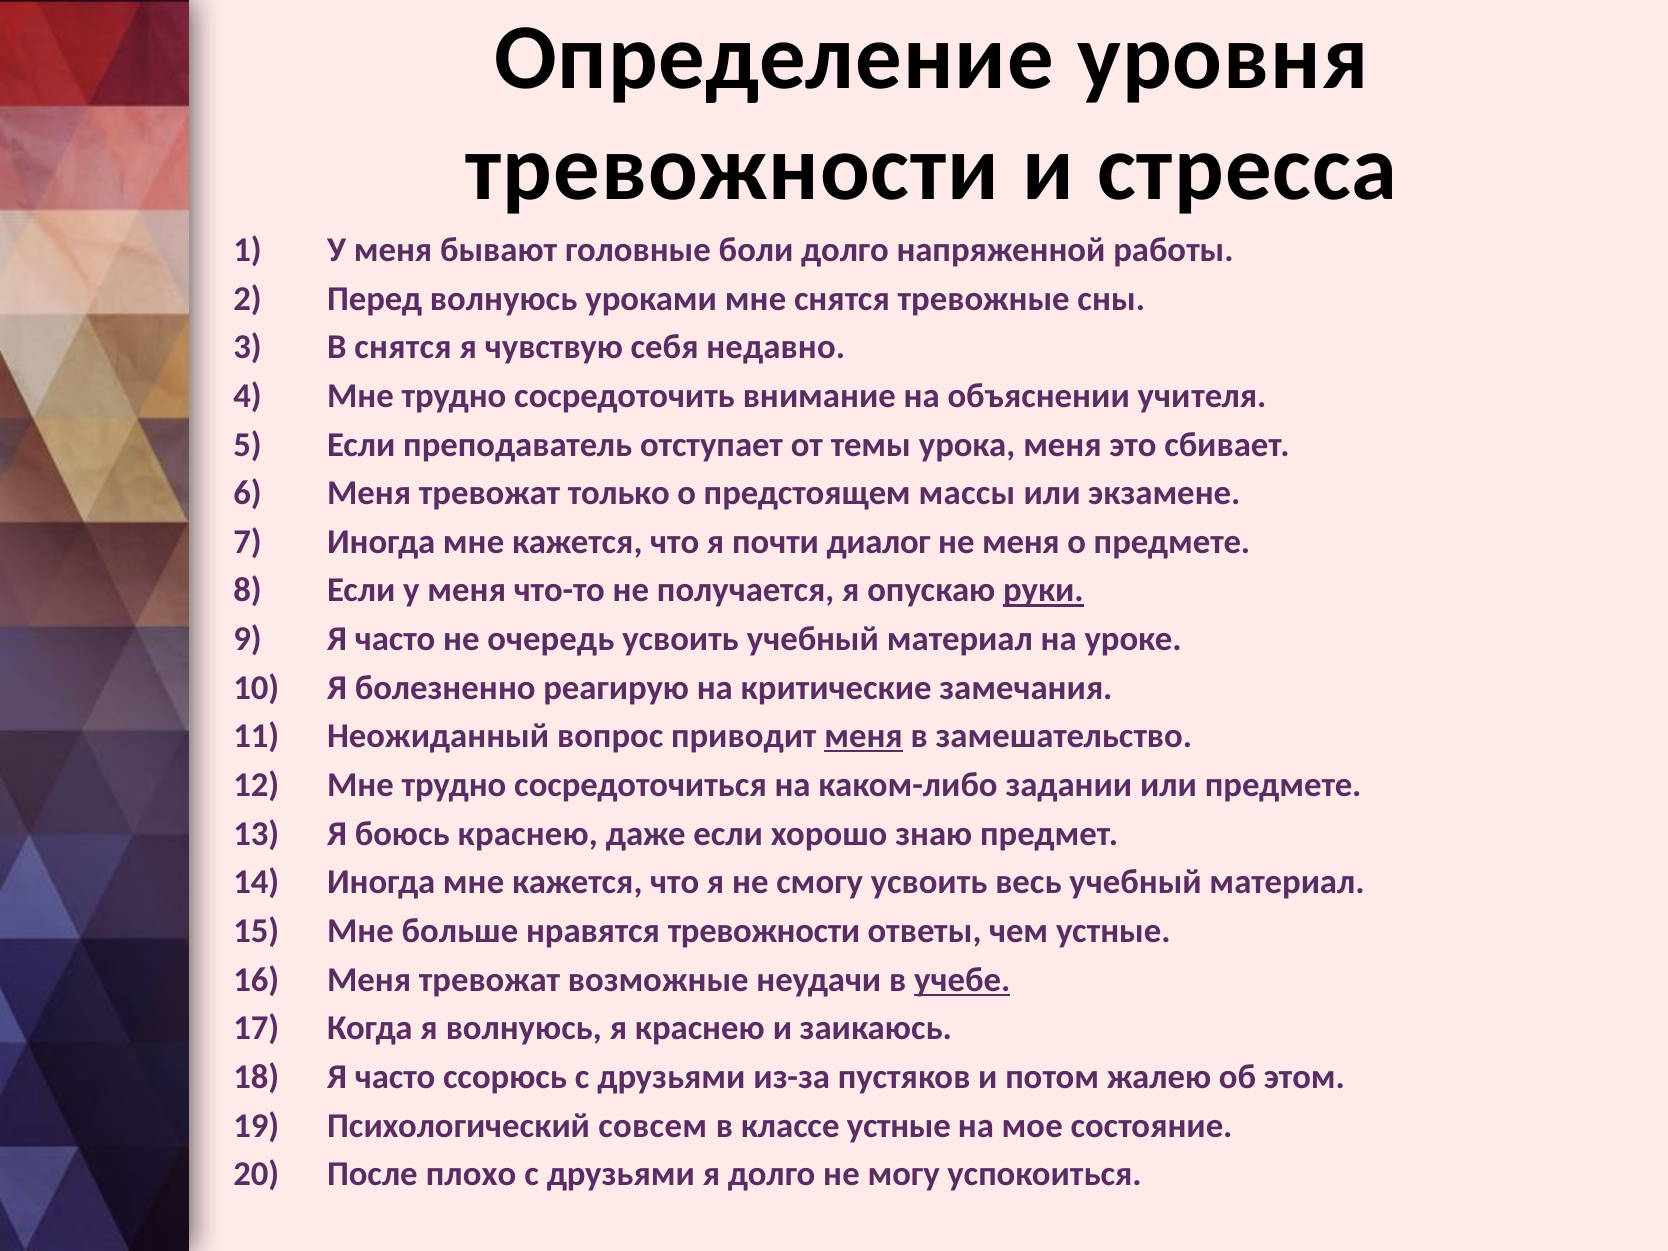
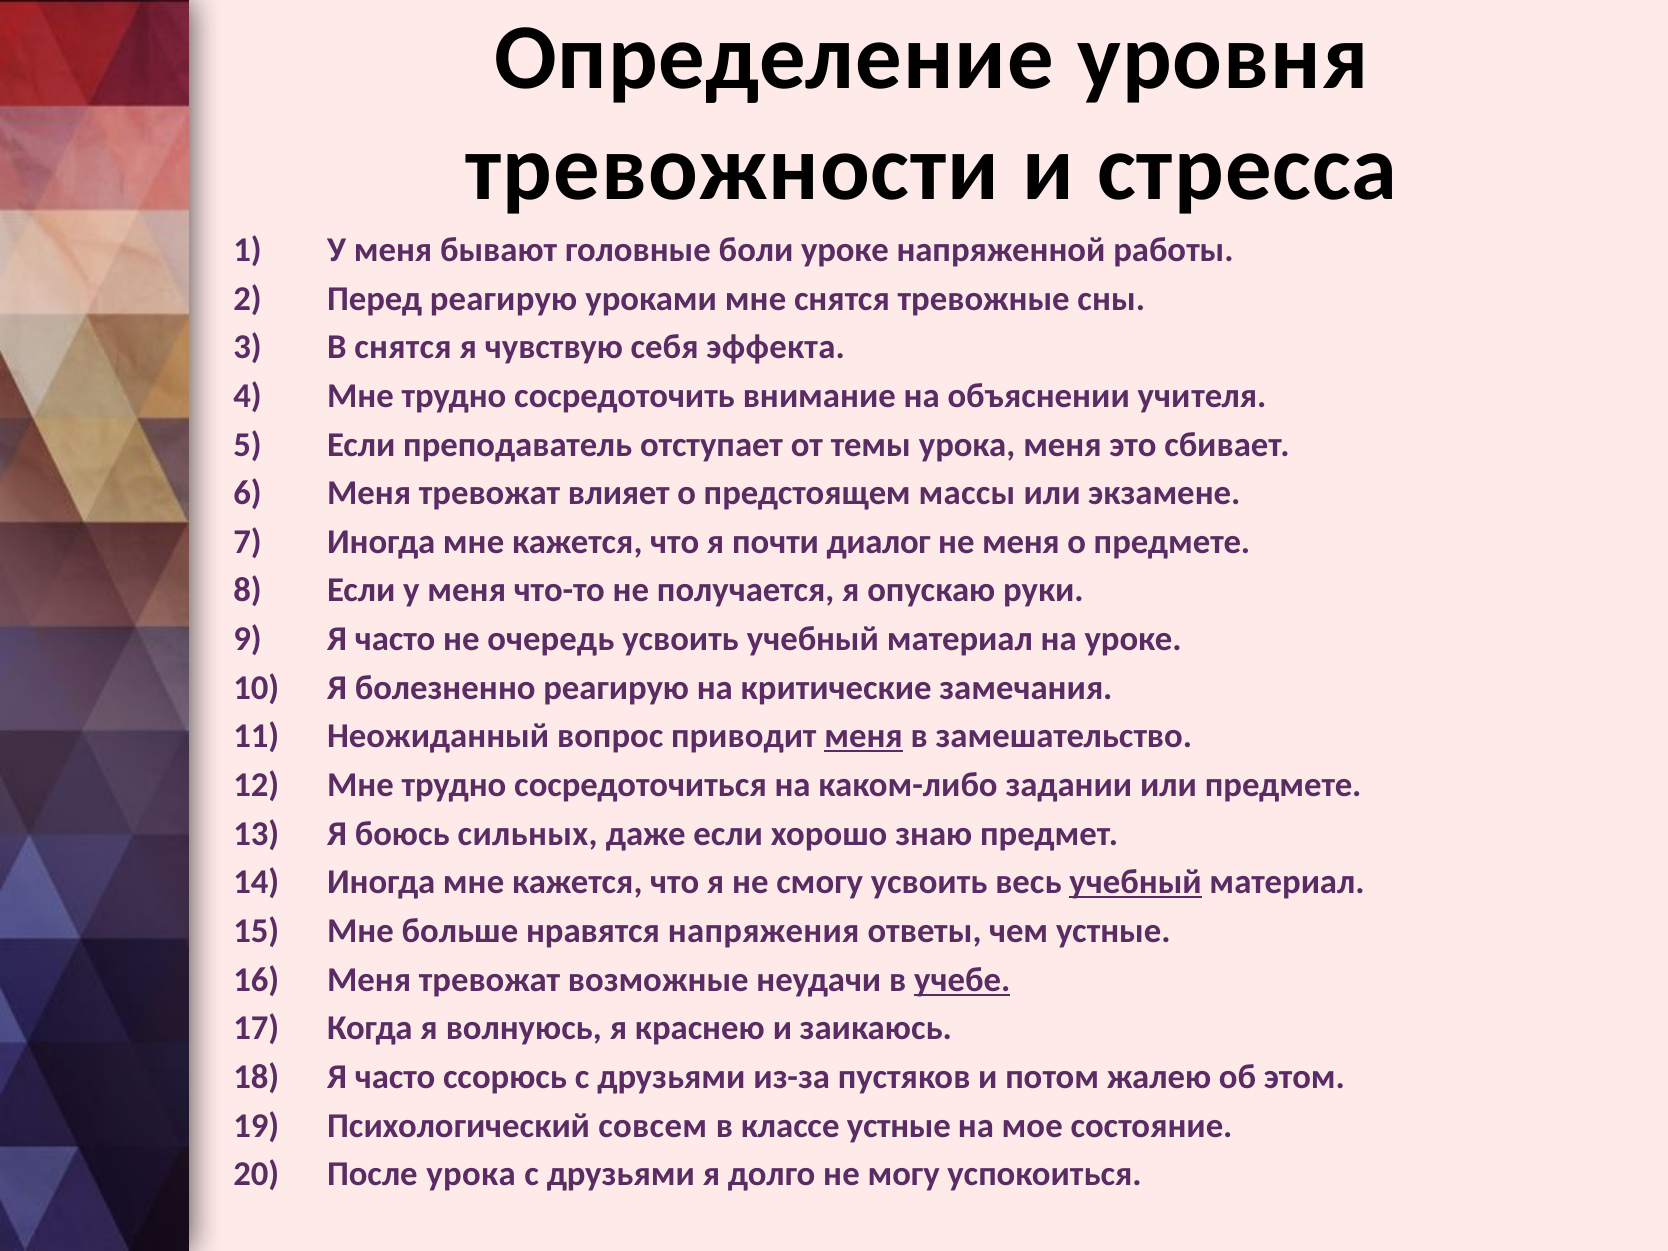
боли долго: долго -> уроке (845, 250)
Перед волнуюсь: волнуюсь -> реагирую (504, 299)
недавно: недавно -> эффекта (776, 347)
только: только -> влияет (619, 493)
руки underline: present -> none (1043, 591)
боюсь краснею: краснею -> сильных (528, 834)
учебный underline: none -> present (1136, 882)
нравятся тревожности: тревожности -> напряжения (764, 931)
После плохо: плохо -> урока (471, 1174)
